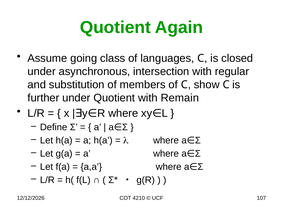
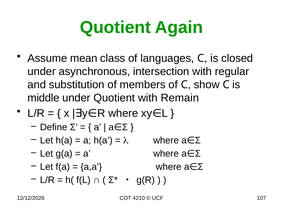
going: going -> mean (84, 58)
further: further -> middle (44, 98)
